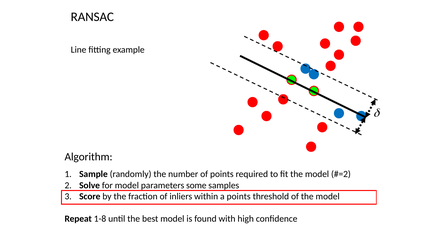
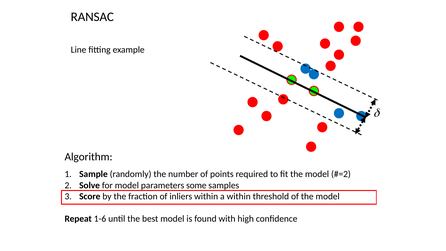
a points: points -> within (239, 196)
1-8: 1-8 -> 1-6 (100, 219)
